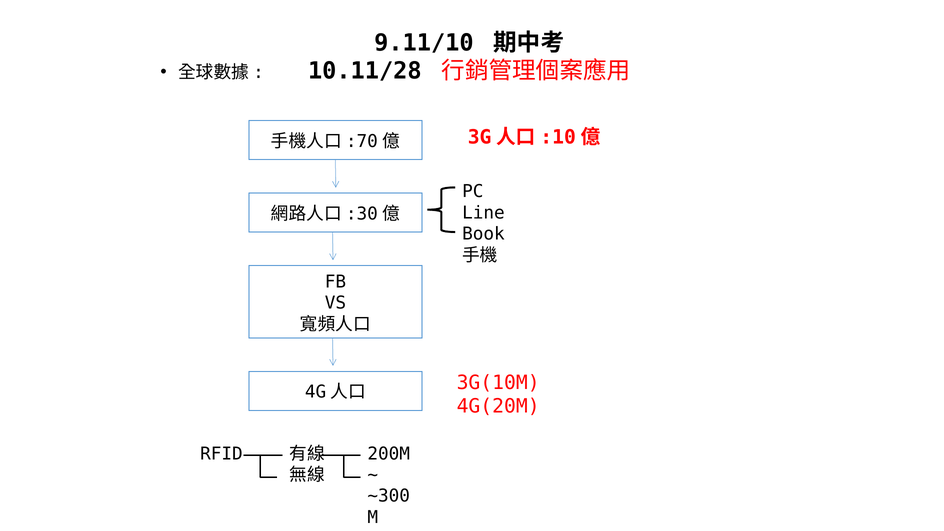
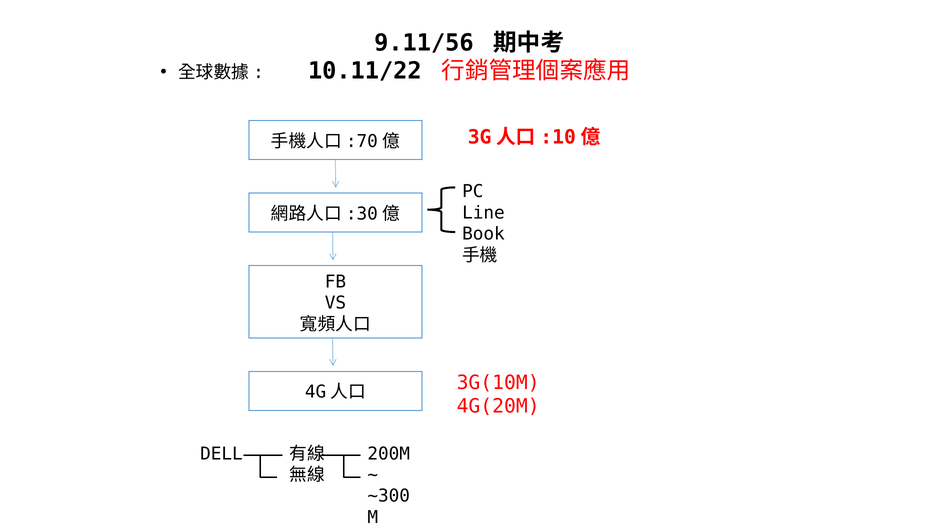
9.11/10: 9.11/10 -> 9.11/56 (424, 43)
10.11/28: 10.11/28 -> 10.11/22 (365, 71)
RFID: RFID -> DELL (221, 454)
